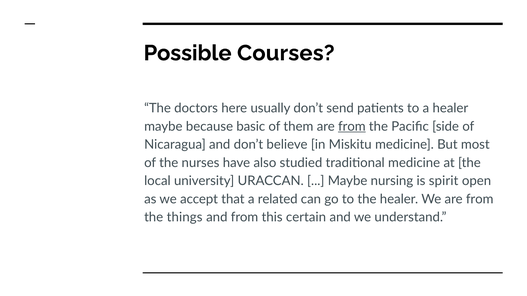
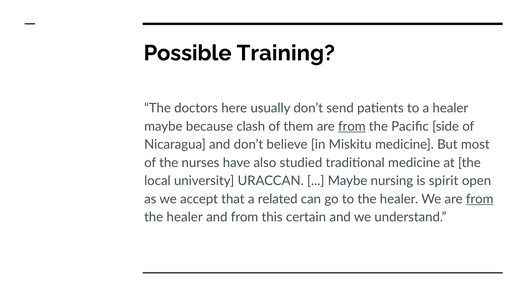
Courses: Courses -> Training (286, 53)
basic: basic -> clash (251, 127)
from underline: none -> present (480, 199)
things: things -> healer (185, 217)
